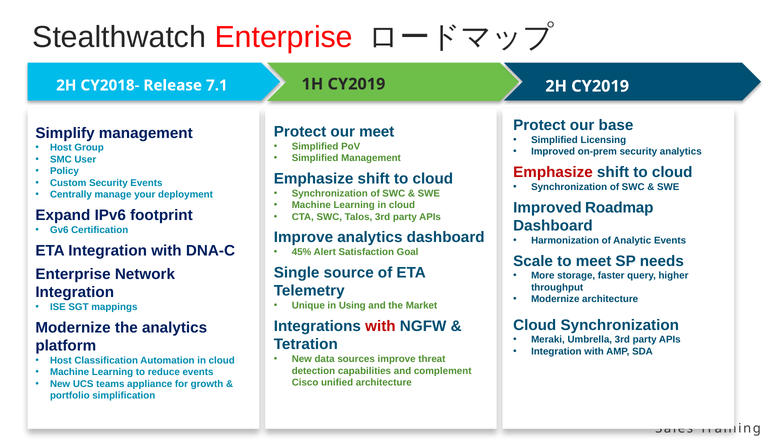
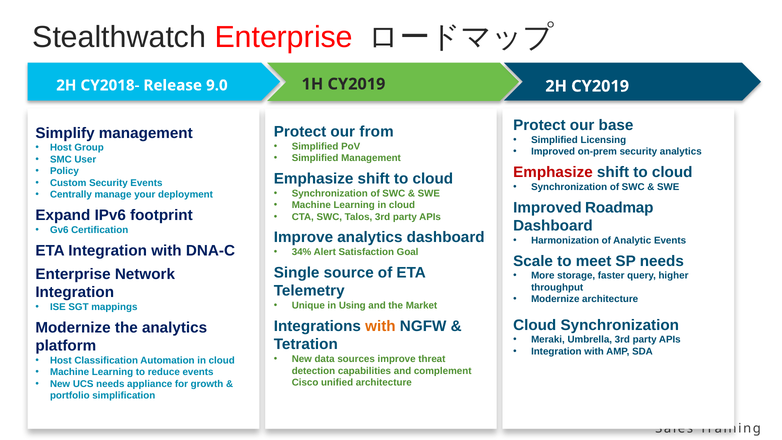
7.1: 7.1 -> 9.0 (217, 85)
our meet: meet -> from (377, 132)
45%: 45% -> 34% (302, 252)
with colour: red -> orange (380, 326)
UCS teams: teams -> needs (110, 384)
